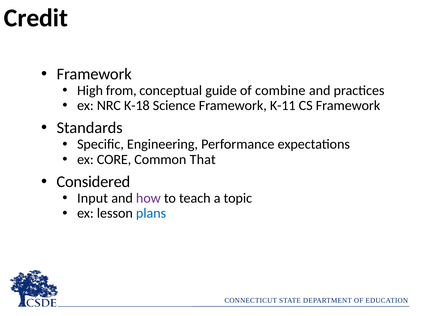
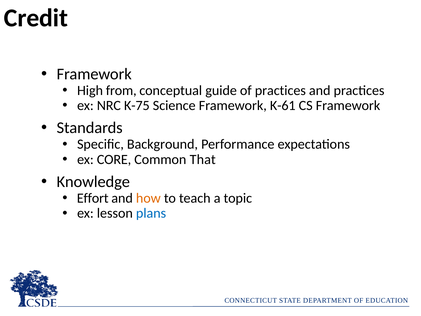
of combine: combine -> practices (280, 90)
K-18: K-18 -> K-75 (137, 106)
K-11: K-11 -> K-61 (283, 106)
Engineering: Engineering -> Background (162, 144)
Considered: Considered -> Knowledge (93, 182)
Input: Input -> Effort (93, 198)
how colour: purple -> orange (148, 198)
